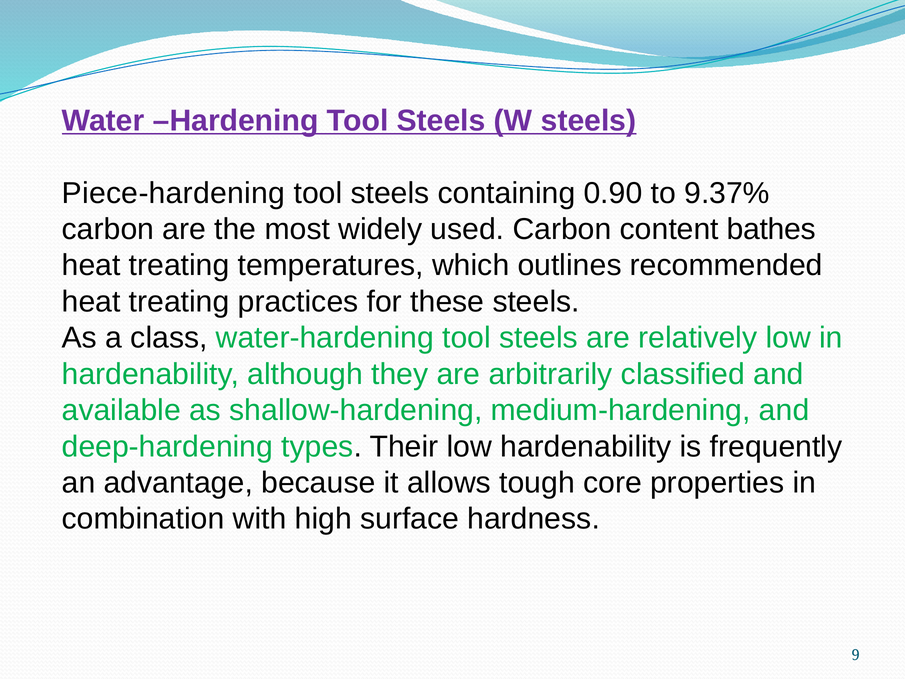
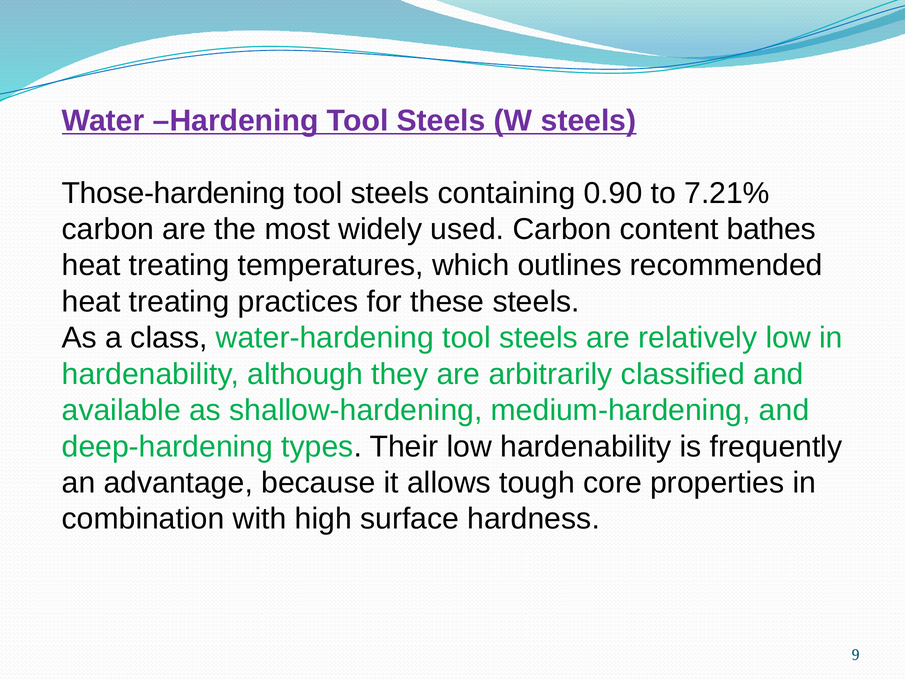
Piece-hardening: Piece-hardening -> Those-hardening (174, 193)
9.37%: 9.37% -> 7.21% (727, 193)
